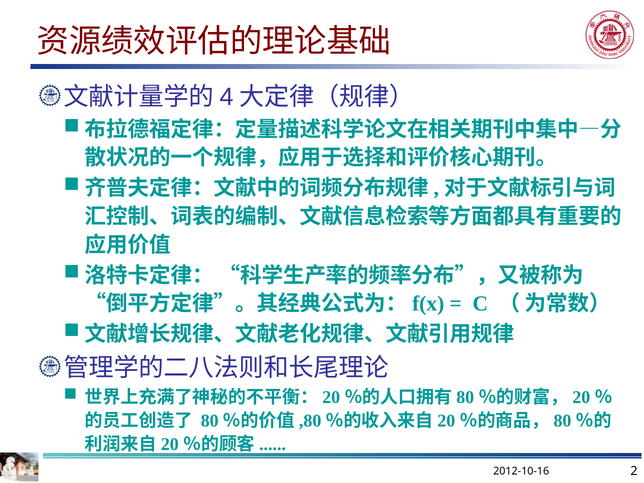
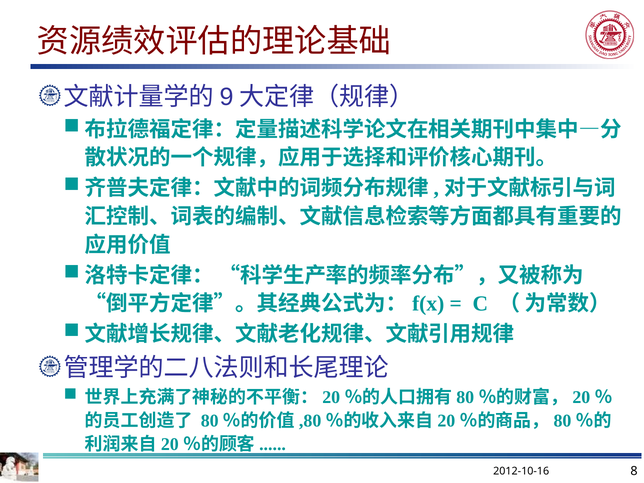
4: 4 -> 9 (227, 97)
2: 2 -> 8 (634, 471)
